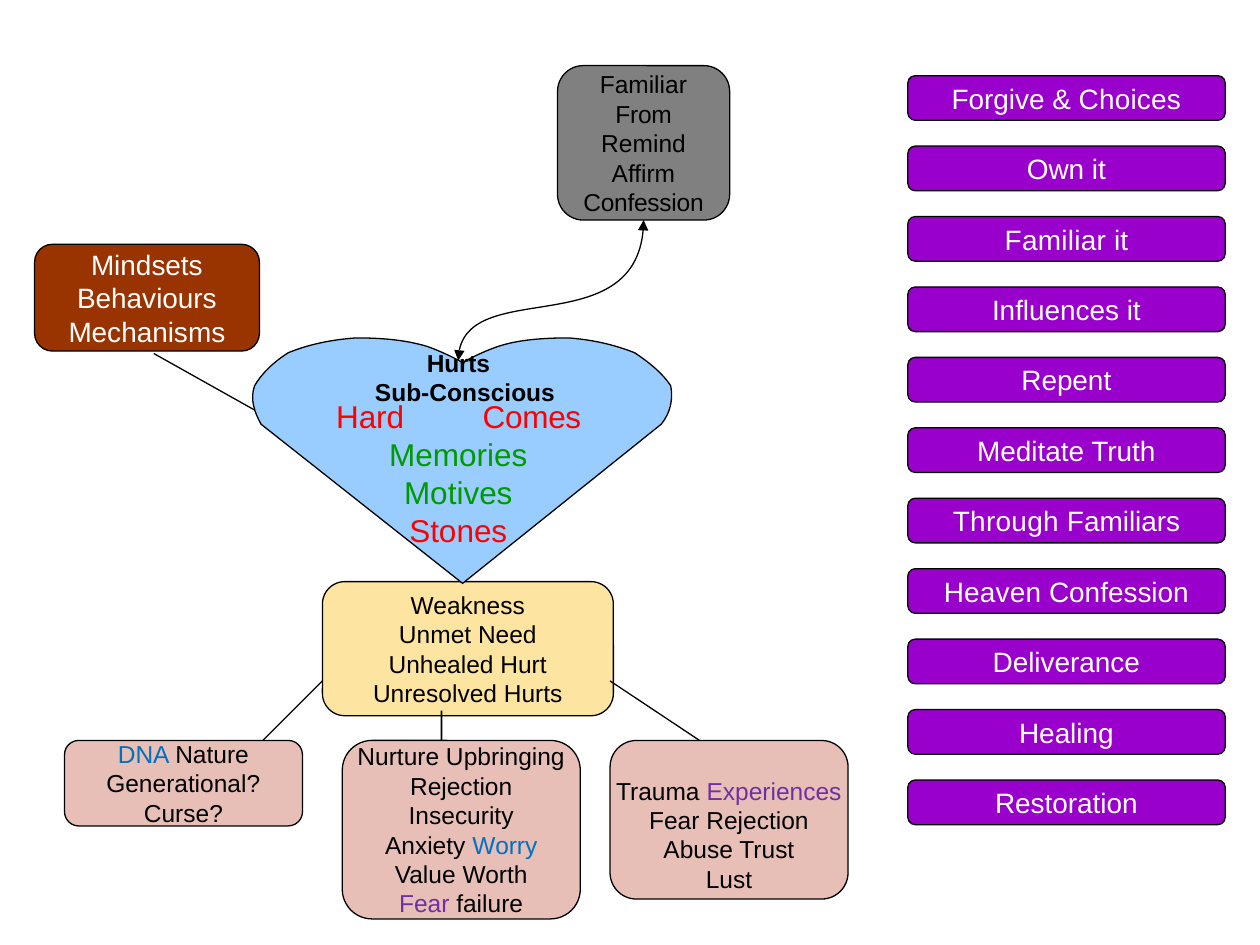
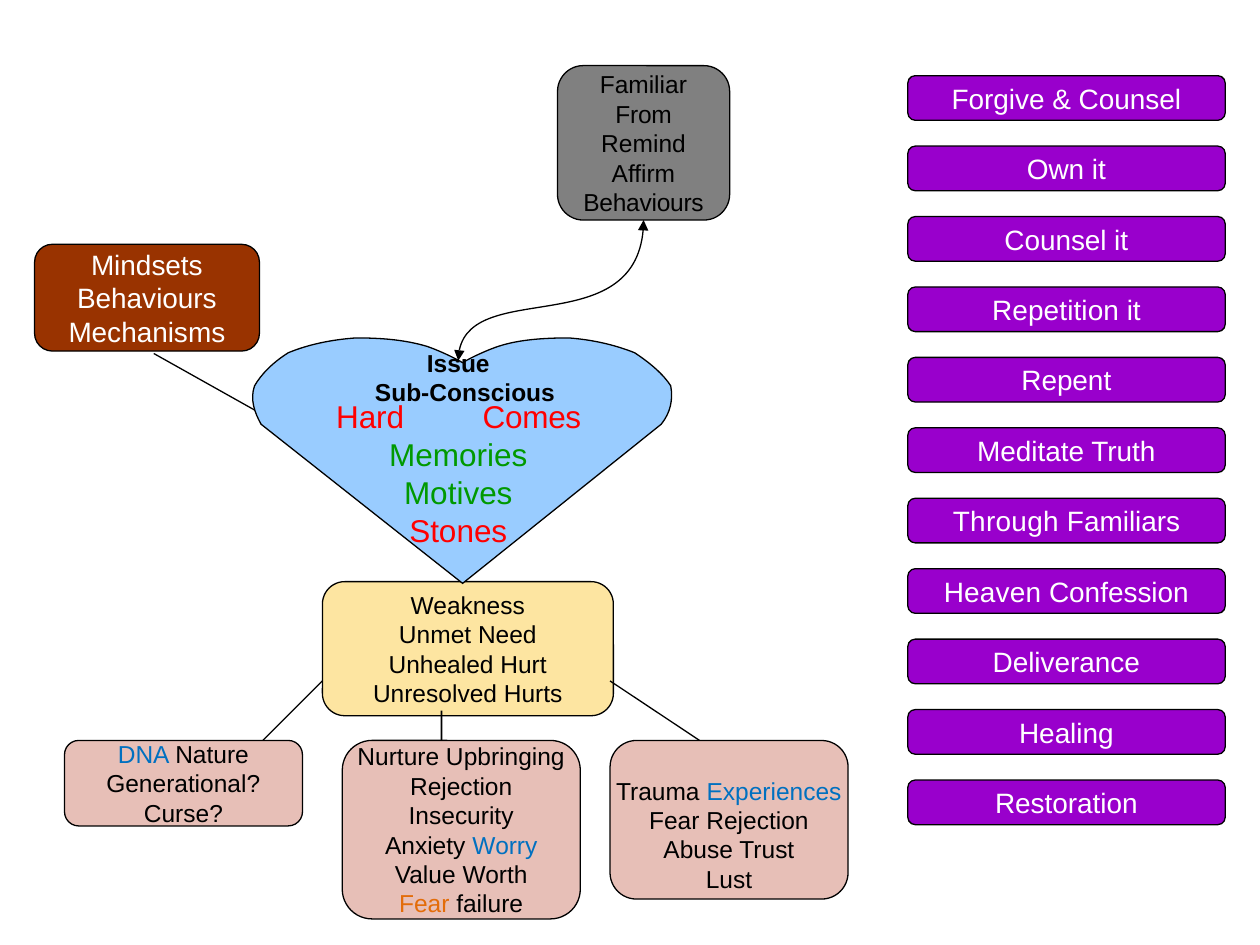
Choices: Choices -> Counsel (1130, 100)
Confession: Confession -> Behaviours (644, 203)
Familiar: Familiar -> Counsel (1056, 241)
Influences: Influences -> Repetition (1056, 311)
Hurts: Hurts -> Issue (458, 364)
Experiences colour: purple -> blue (774, 792)
Fear colour: purple -> orange (424, 905)
